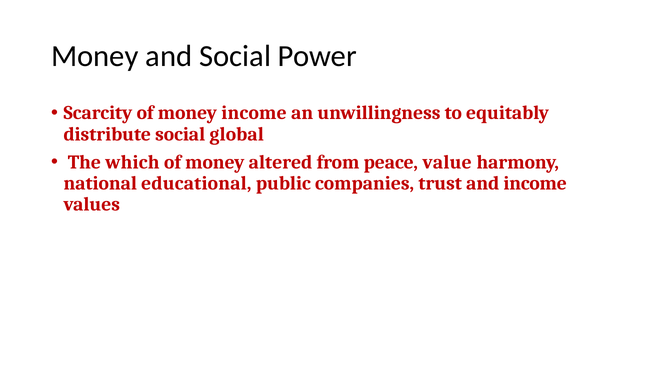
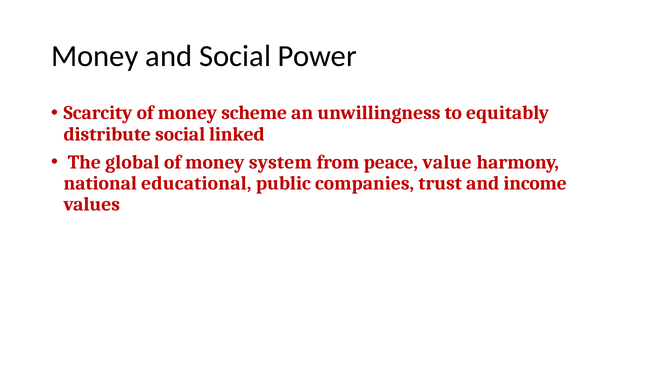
money income: income -> scheme (254, 113)
global: global -> linked (237, 134)
which: which -> global (132, 162)
altered: altered -> system (280, 162)
